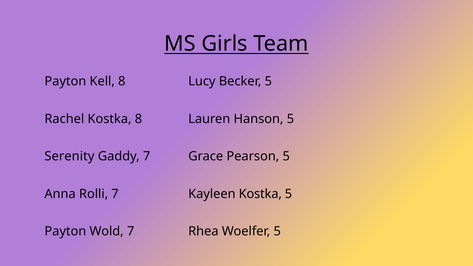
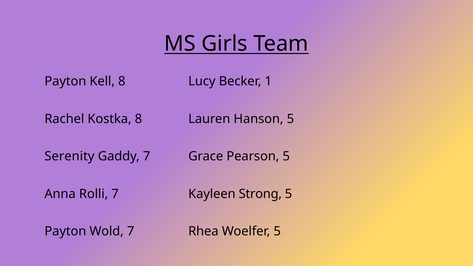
Becker 5: 5 -> 1 (268, 81)
Kayleen Kostka: Kostka -> Strong (260, 194)
